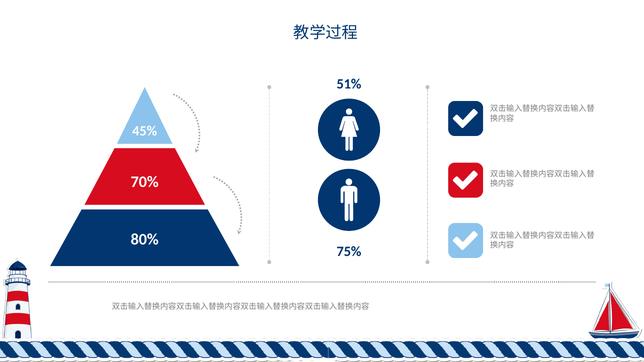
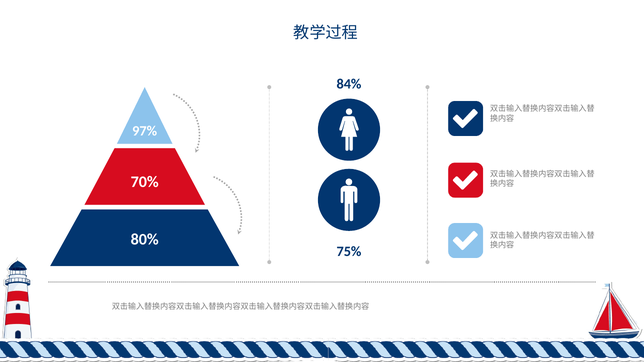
51%: 51% -> 84% (349, 84)
45%: 45% -> 97% (145, 131)
